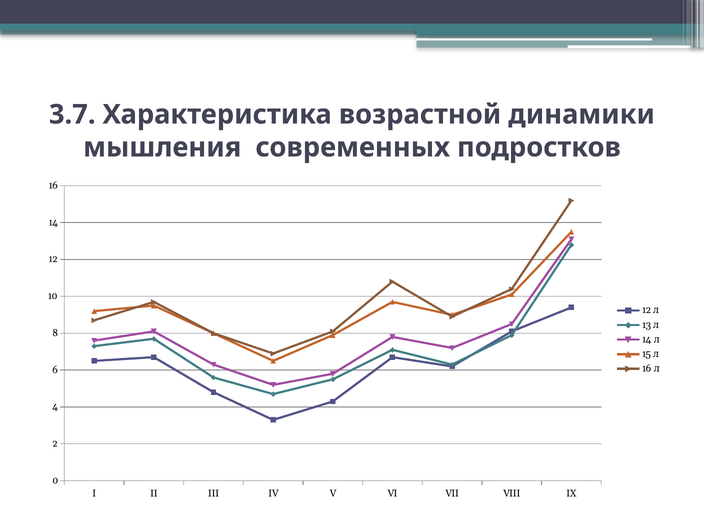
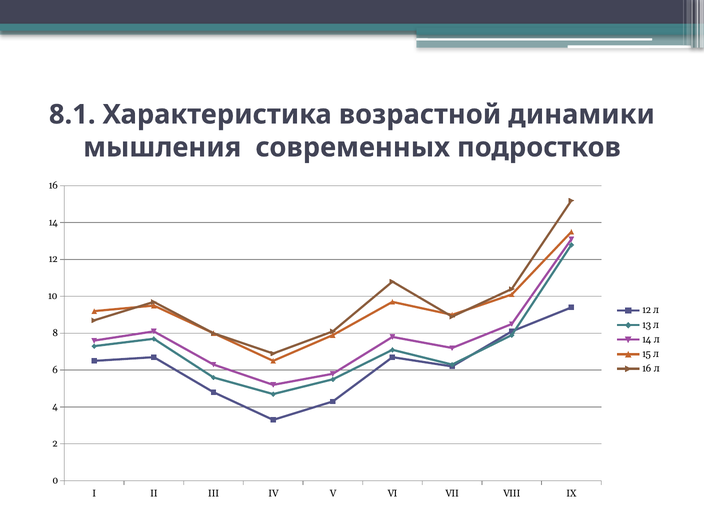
3.7: 3.7 -> 8.1 (72, 115)
